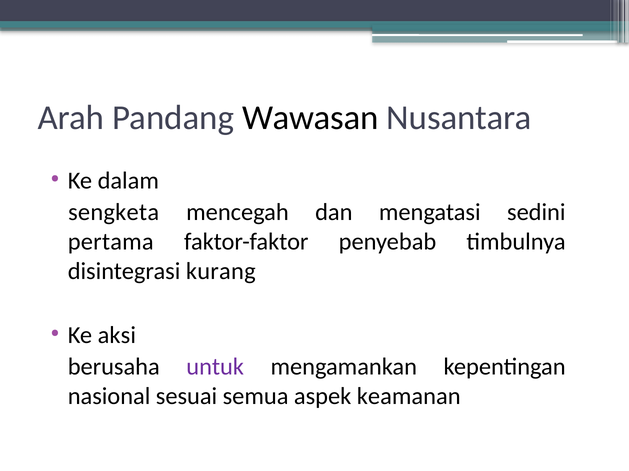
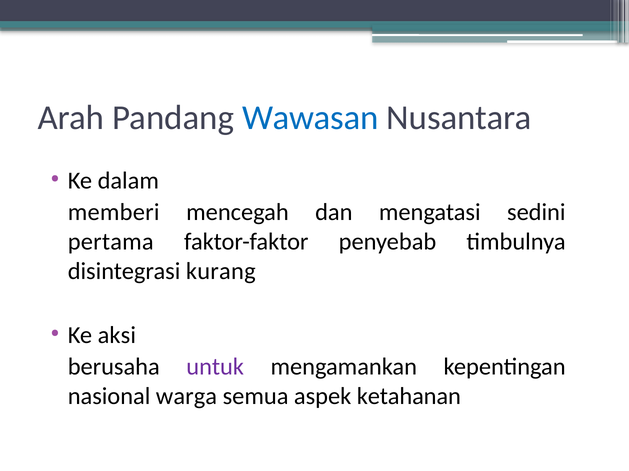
Wawasan colour: black -> blue (310, 118)
sengketa: sengketa -> memberi (114, 213)
sesuai: sesuai -> warga (186, 397)
keamanan: keamanan -> ketahanan (409, 397)
